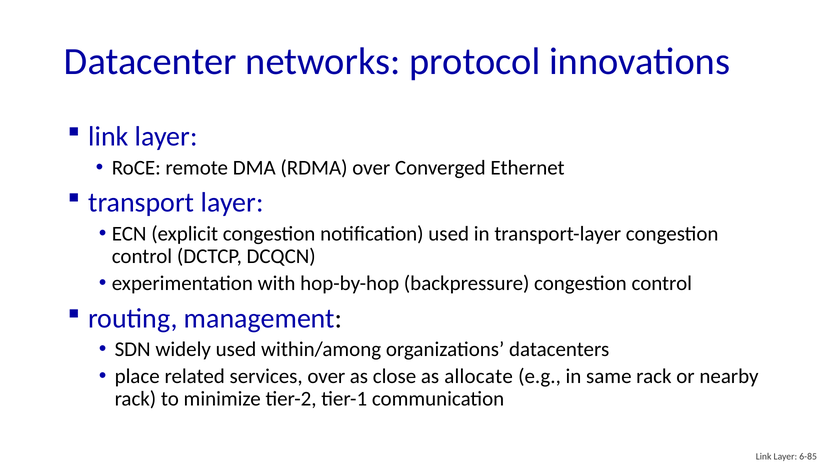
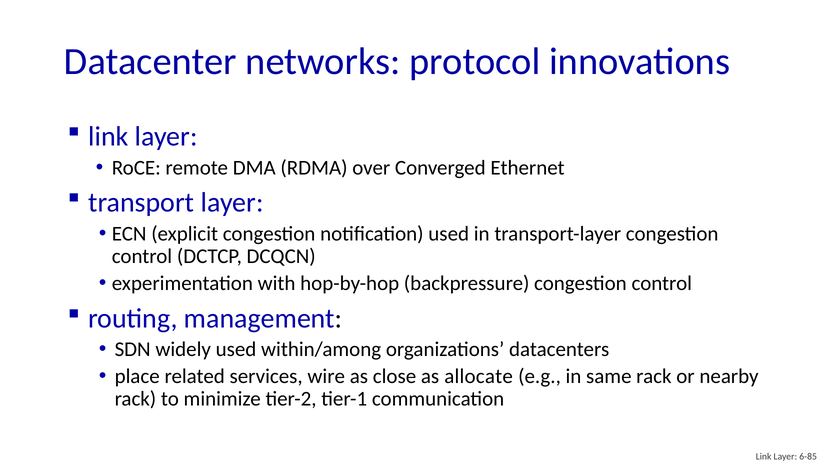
services over: over -> wire (326, 376)
